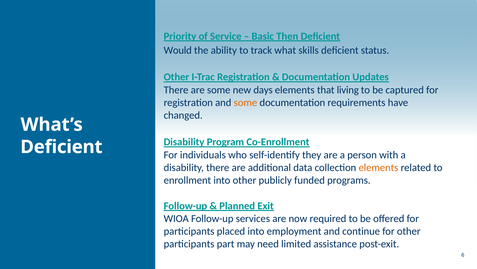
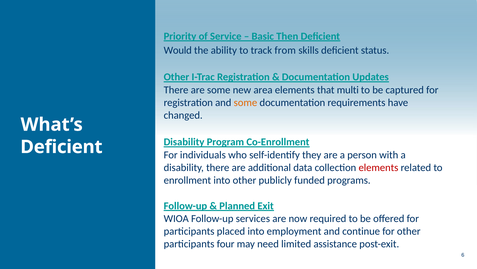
what: what -> from (285, 50)
days: days -> area (263, 90)
living: living -> multi (348, 90)
elements colour: orange -> red (378, 167)
part: part -> four (226, 244)
